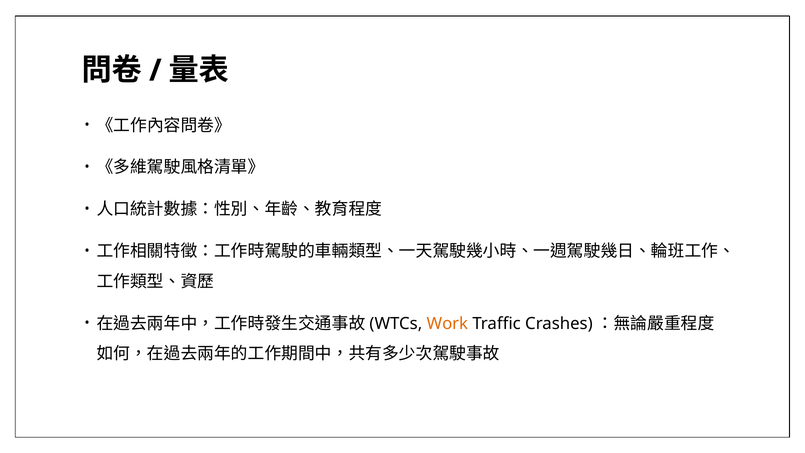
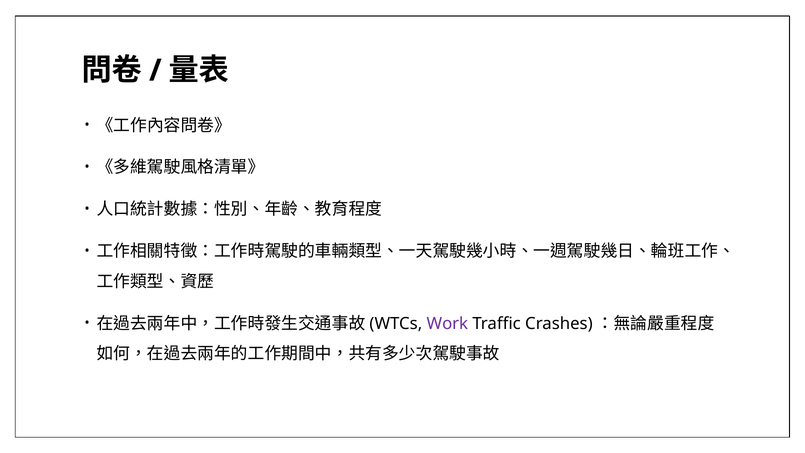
Work colour: orange -> purple (447, 323)
